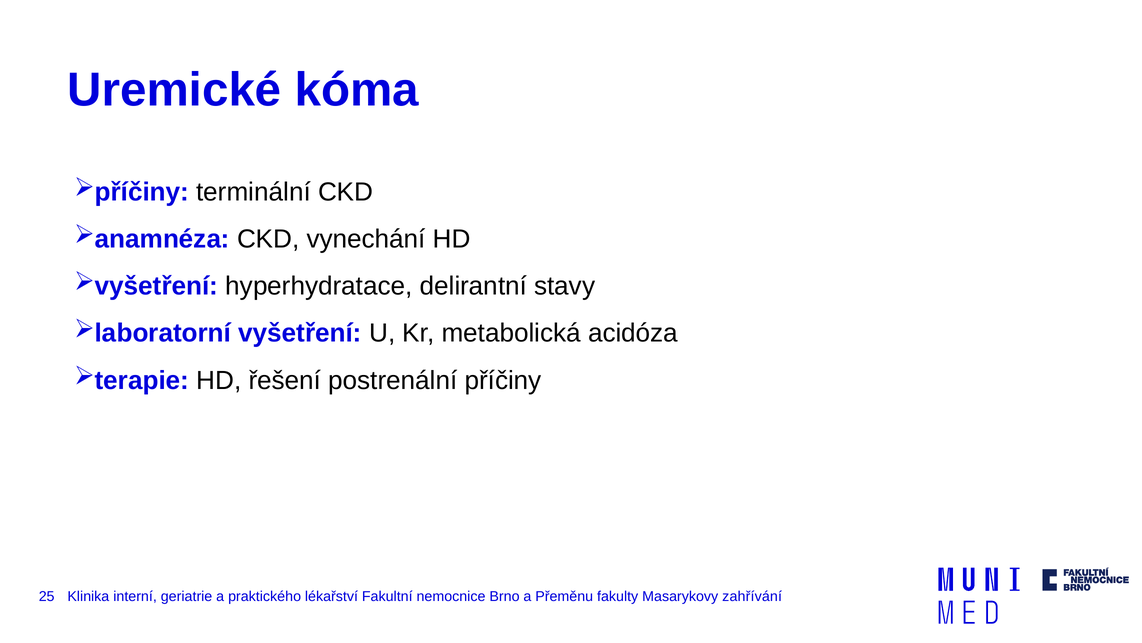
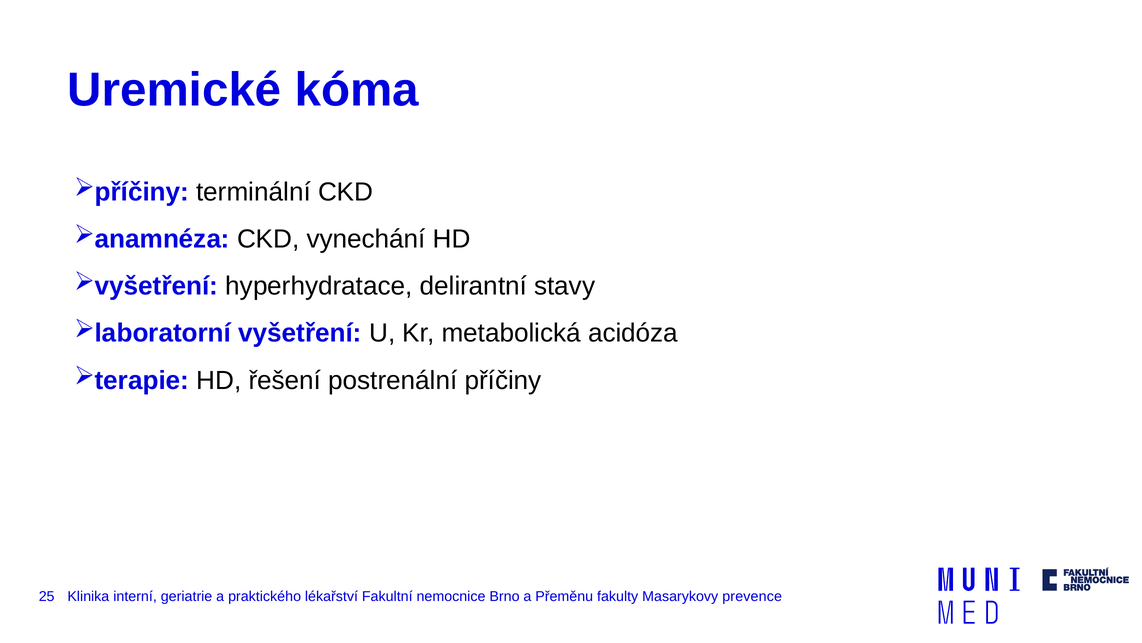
zahřívání: zahřívání -> prevence (752, 596)
